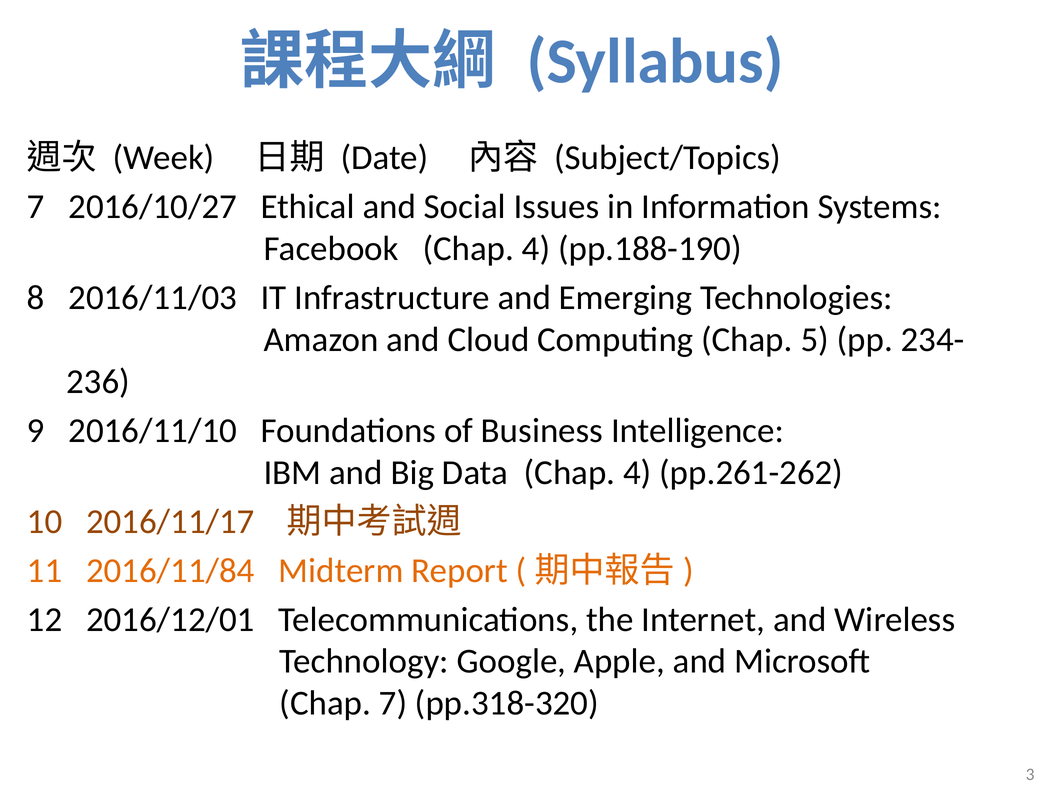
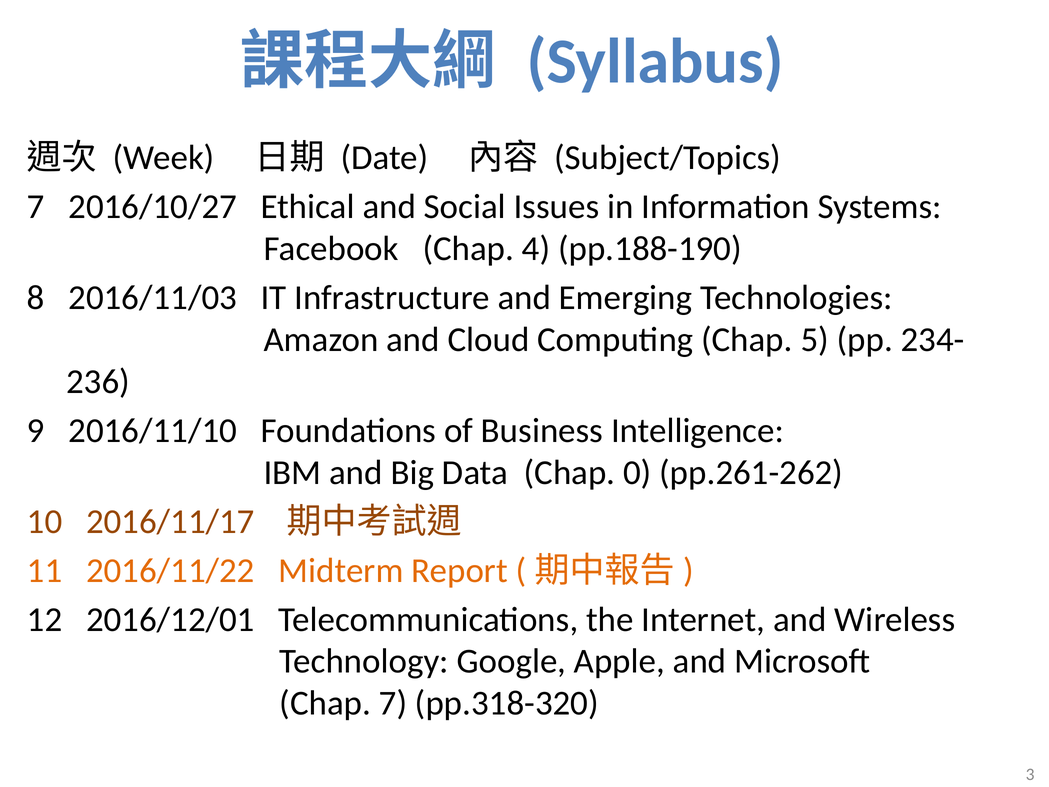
Data Chap 4: 4 -> 0 (637, 472)
2016/11/84: 2016/11/84 -> 2016/11/22 (170, 570)
